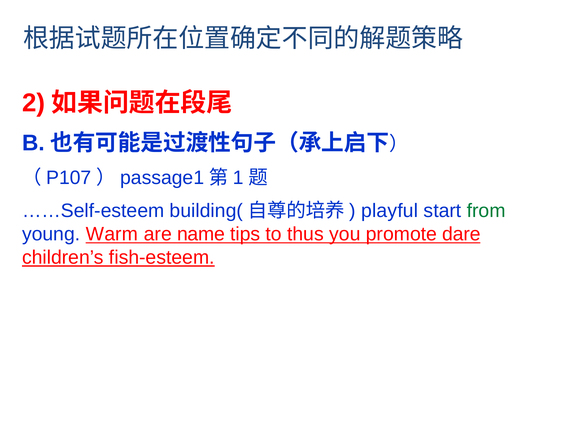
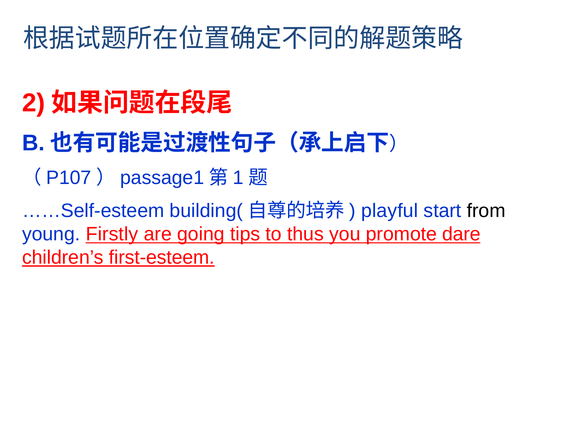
from colour: green -> black (486, 211)
Warm: Warm -> Firstly (112, 234)
name: name -> going (201, 234)
fish-esteem: fish-esteem -> first-esteem (162, 257)
